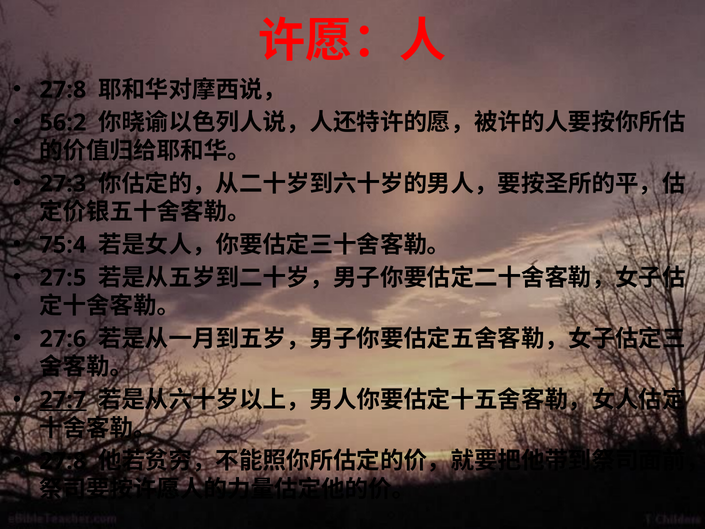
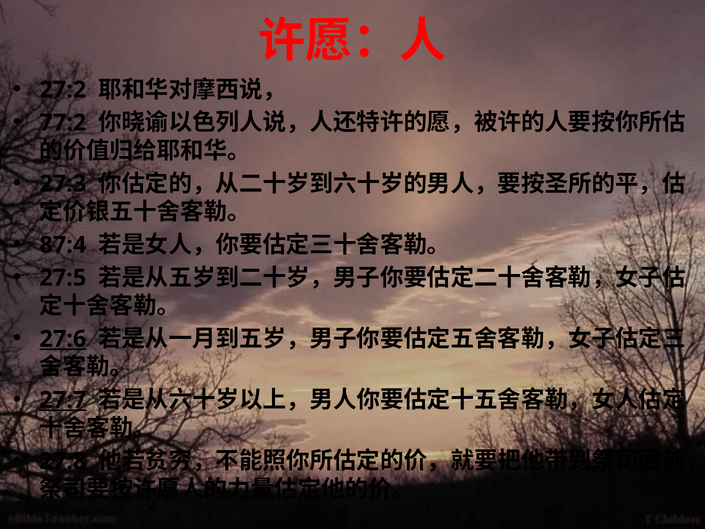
27:8: 27:8 -> 27:2 (63, 90)
56:2: 56:2 -> 77:2 (63, 123)
75:4: 75:4 -> 87:4 (63, 245)
27:6 underline: none -> present (63, 339)
